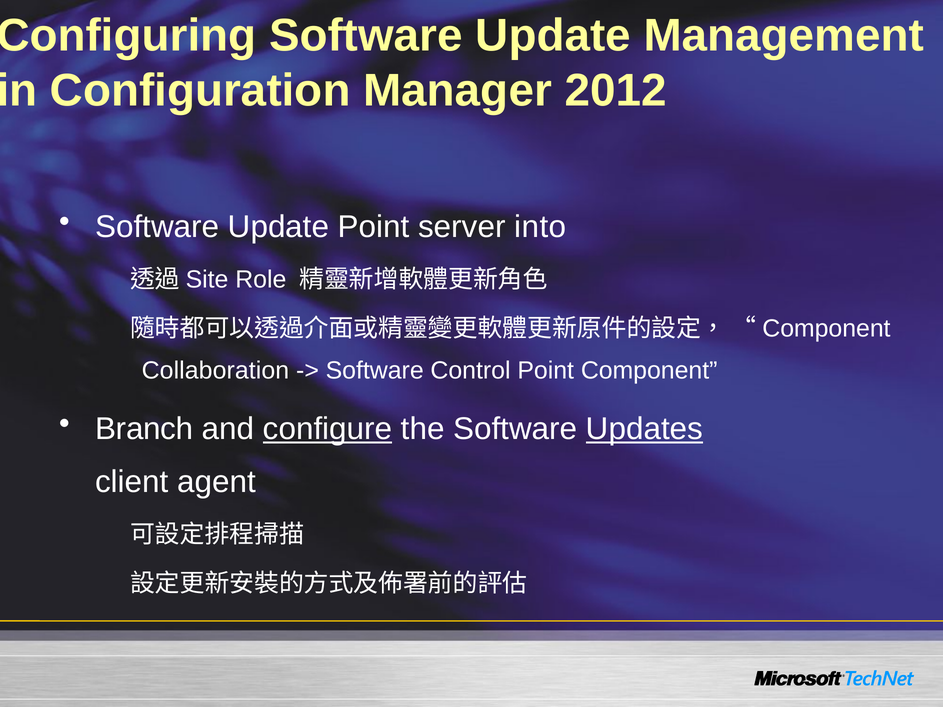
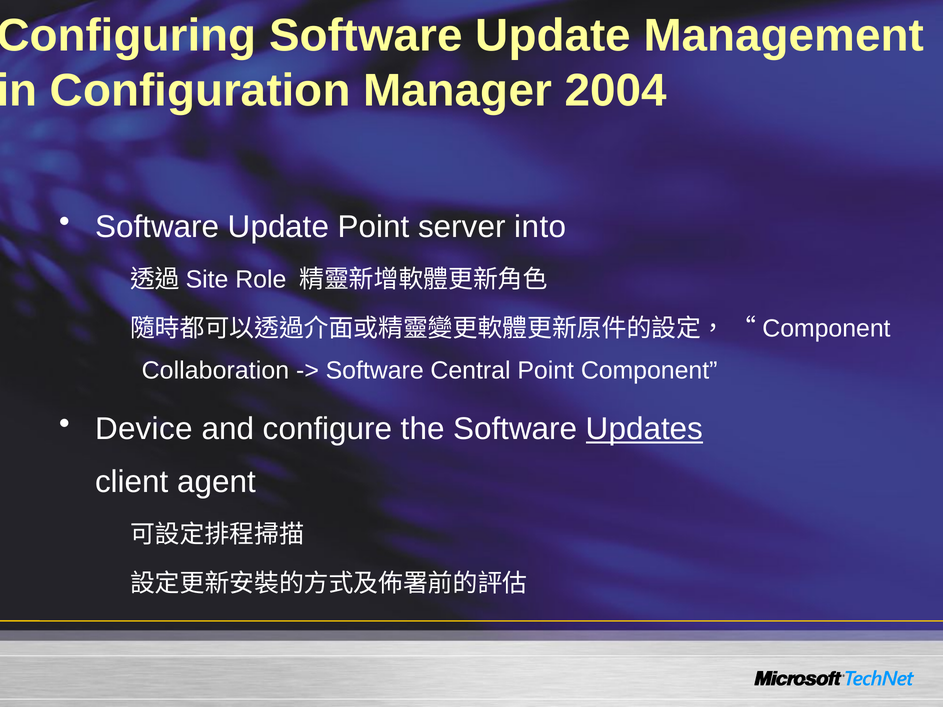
2012: 2012 -> 2004 (616, 90)
Control: Control -> Central (471, 370)
Branch: Branch -> Device (144, 429)
configure underline: present -> none (328, 429)
